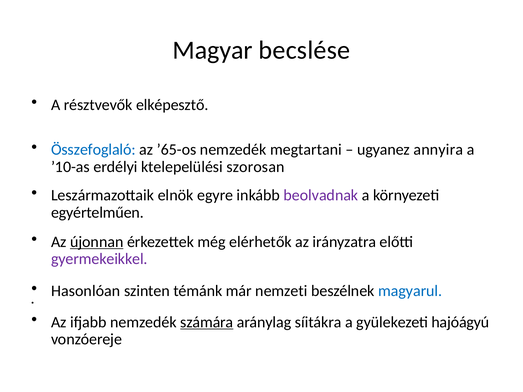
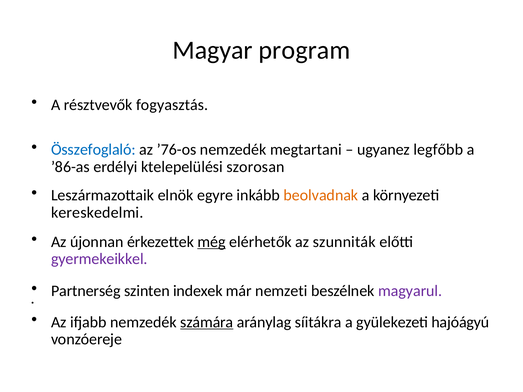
becslése: becslése -> program (304, 50)
elképesztő: elképesztő -> fogyasztás (172, 105)
’65-os: ’65-os -> ’76-os (177, 150)
annyira: annyira -> legfőbb (438, 150)
’10-as: ’10-as -> ’86-as (70, 167)
beolvadnak colour: purple -> orange (321, 195)
egyértelműen: egyértelműen -> kereskedelmi (97, 213)
újonnan underline: present -> none (97, 242)
még underline: none -> present (212, 242)
irányzatra: irányzatra -> szunniták (344, 242)
Hasonlóan: Hasonlóan -> Partnerség (86, 291)
témánk: témánk -> indexek (198, 291)
magyarul colour: blue -> purple (410, 291)
